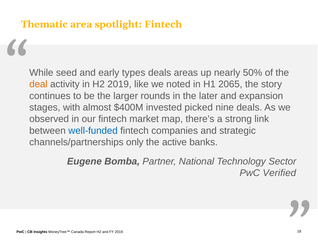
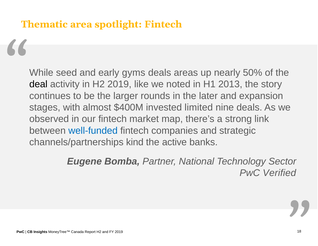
types: types -> gyms (134, 73)
deal colour: orange -> black (38, 84)
2065: 2065 -> 2013 (230, 84)
picked: picked -> limited (199, 107)
only: only -> kind (135, 142)
